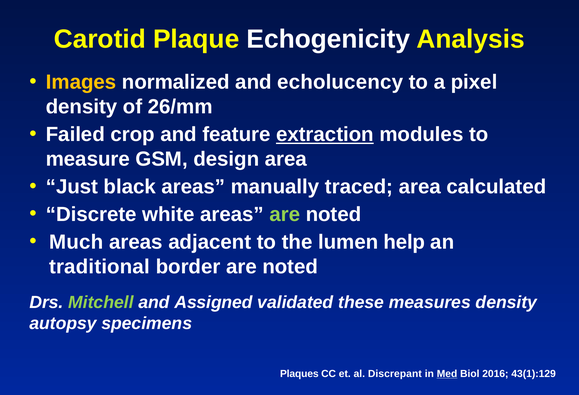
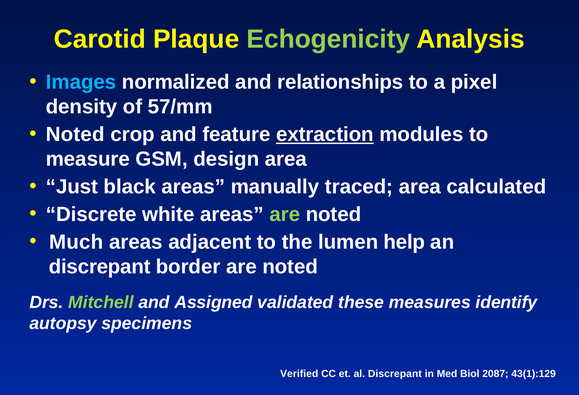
Echogenicity colour: white -> light green (328, 39)
Images colour: yellow -> light blue (81, 82)
echolucency: echolucency -> relationships (340, 82)
26/mm: 26/mm -> 57/mm (180, 107)
Failed: Failed -> Noted (75, 134)
traditional: traditional -> discrepant (100, 266)
measures density: density -> identify (506, 302)
Plaques: Plaques -> Verified (299, 374)
Med underline: present -> none (447, 374)
2016: 2016 -> 2087 (495, 374)
